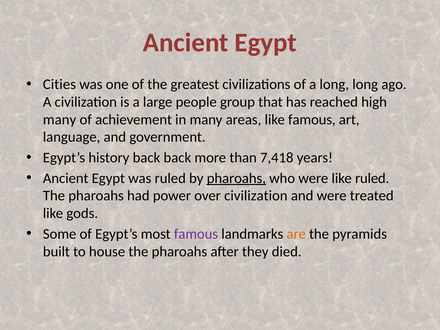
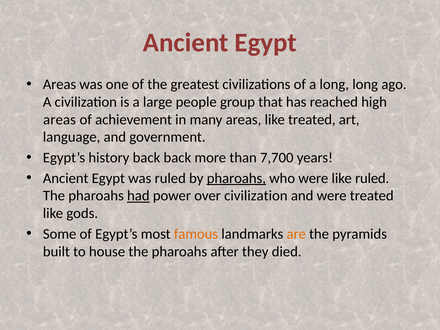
Cities: Cities -> Areas (60, 84)
many: many -> areas (60, 120)
like famous: famous -> treated (312, 120)
7,418: 7,418 -> 7,700 (277, 158)
had underline: none -> present (138, 196)
famous colour: purple -> orange (196, 234)
